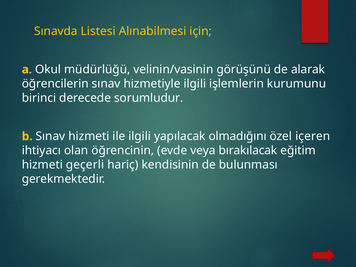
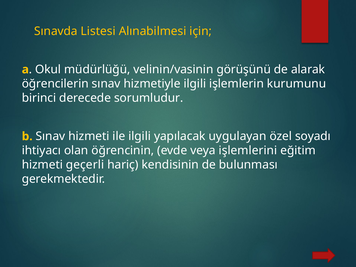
olmadığını: olmadığını -> uygulayan (238, 136)
içeren: içeren -> soyadı (313, 136)
bırakılacak: bırakılacak -> işlemlerini (248, 151)
